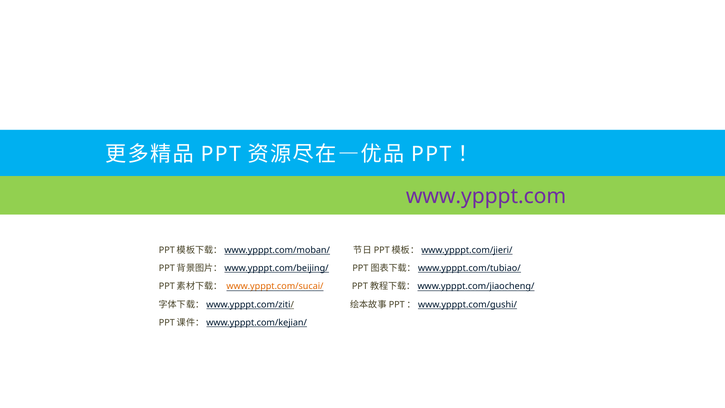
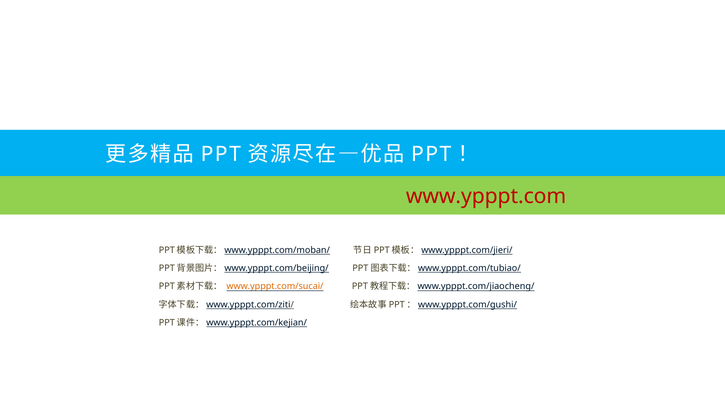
www.ypppt.com colour: purple -> red (486, 196)
